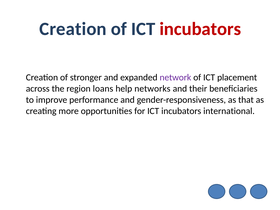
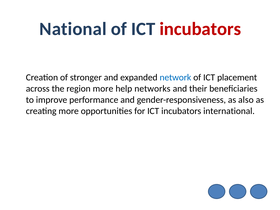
Creation: Creation -> National (73, 29)
network colour: purple -> blue (175, 77)
region loans: loans -> more (103, 89)
that: that -> also (246, 100)
